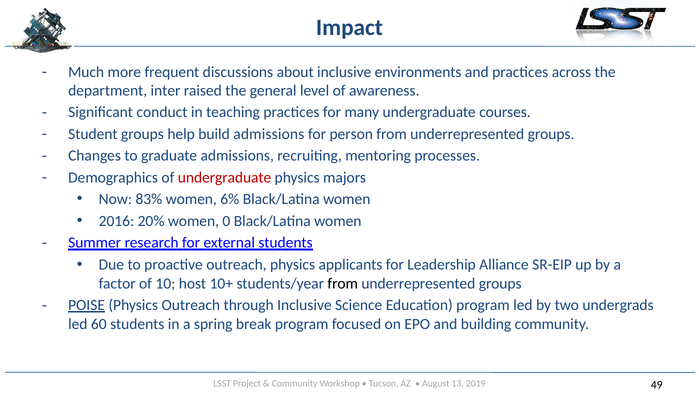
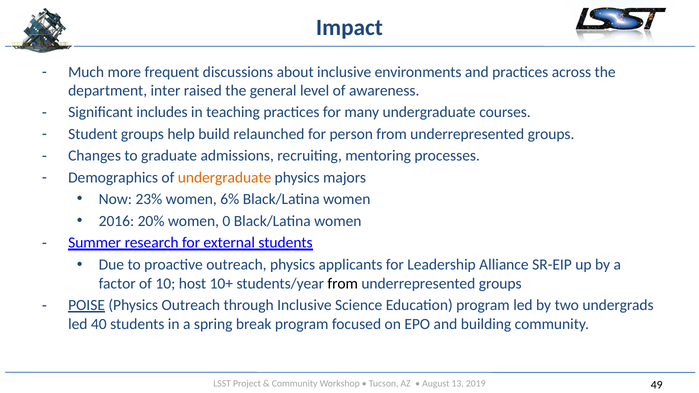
conduct: conduct -> includes (162, 112)
build admissions: admissions -> relaunched (269, 134)
undergraduate colour: red -> orange (225, 178)
83%: 83% -> 23% (149, 199)
60: 60 -> 40 (99, 324)
